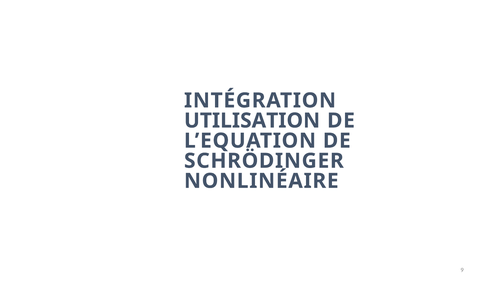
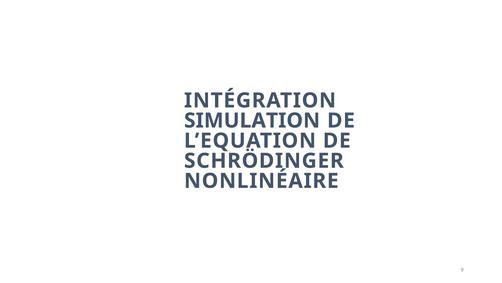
UTILISATION: UTILISATION -> SIMULATION (252, 120)
